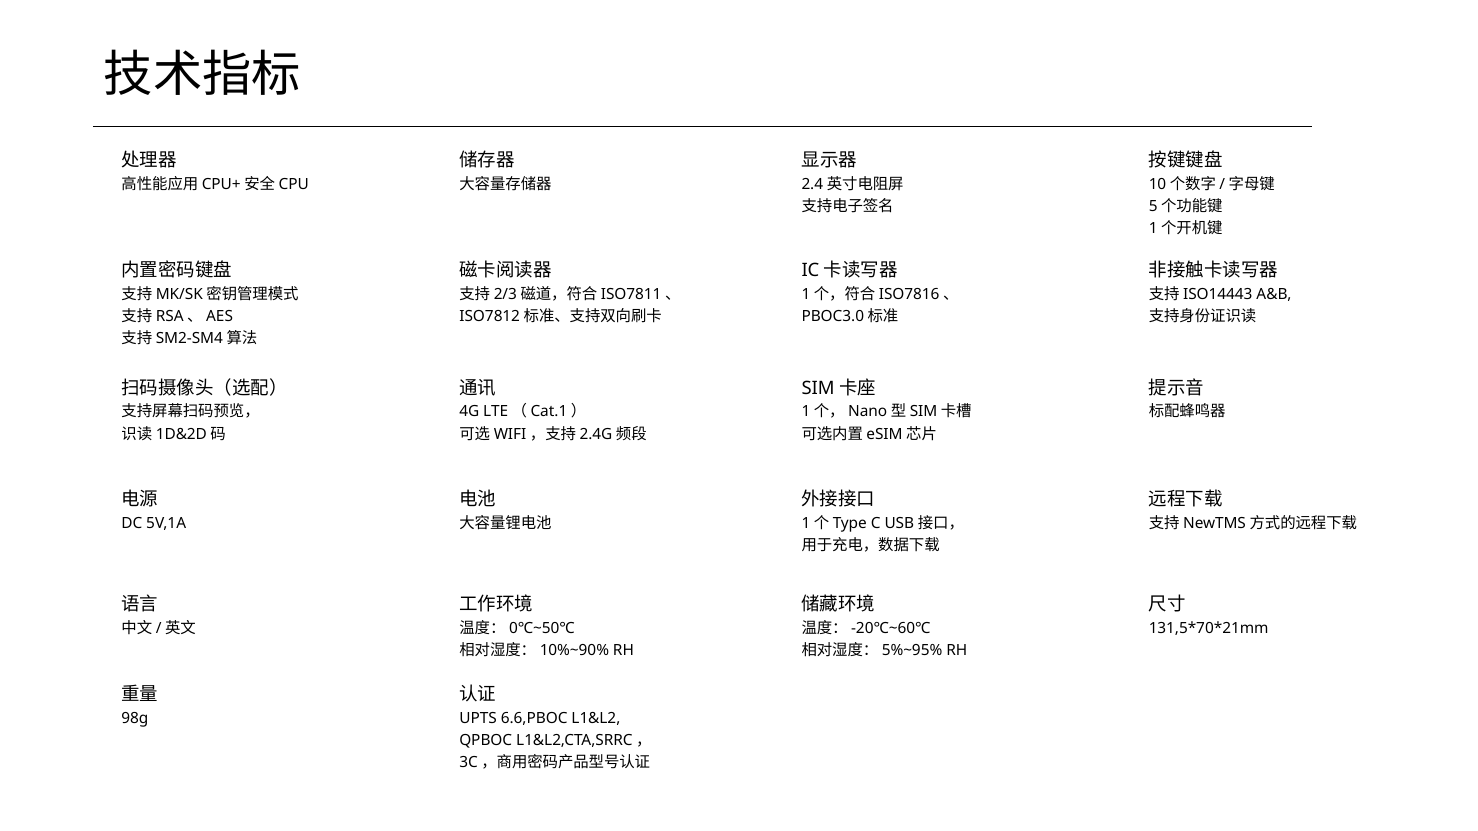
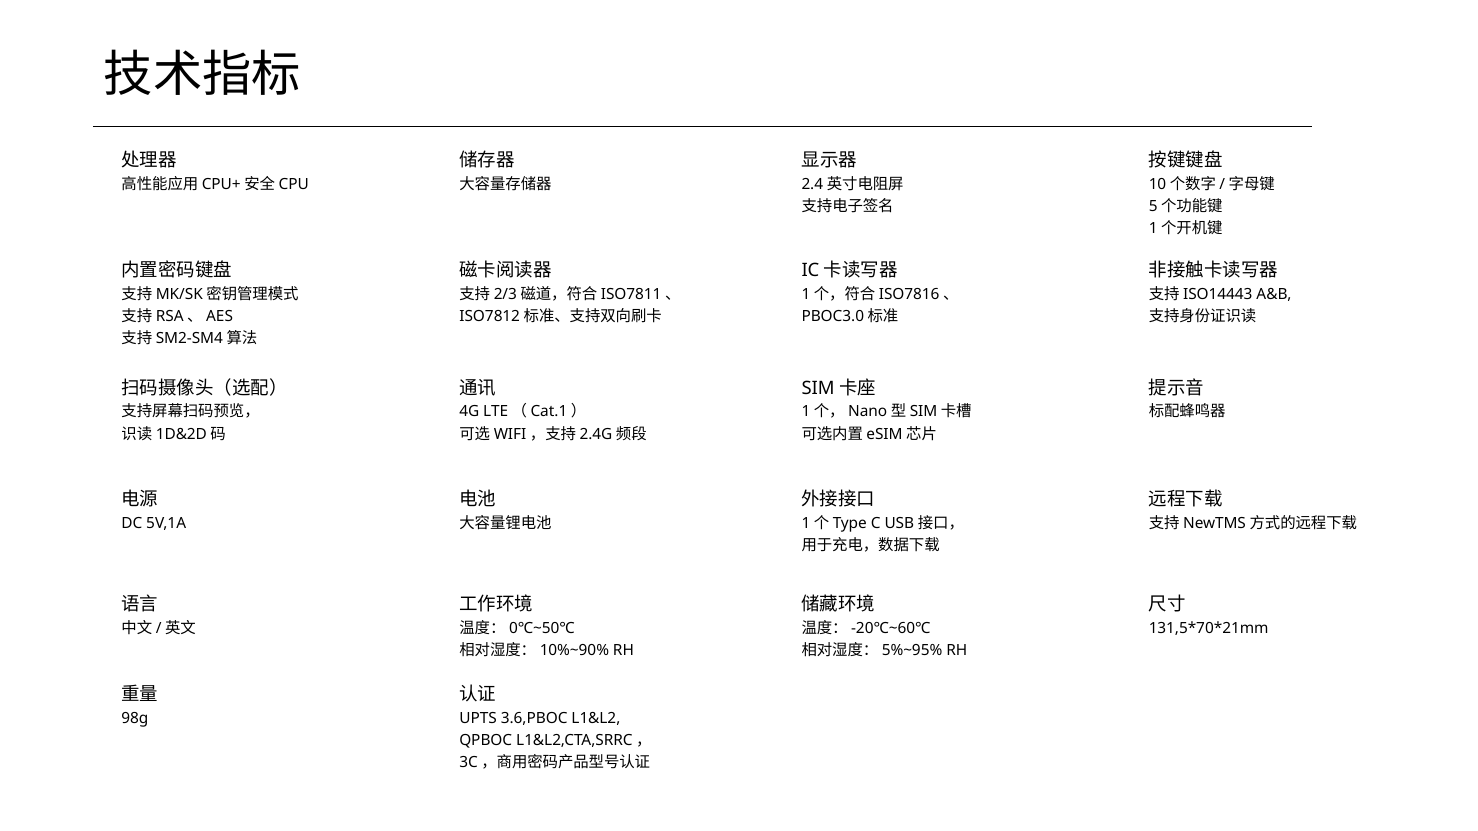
6.6,PBOC: 6.6,PBOC -> 3.6,PBOC (534, 719)
